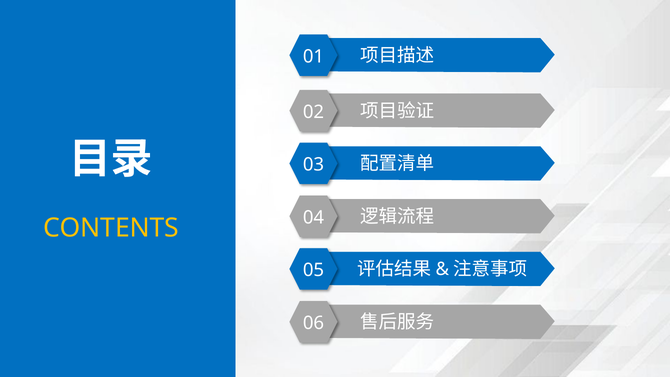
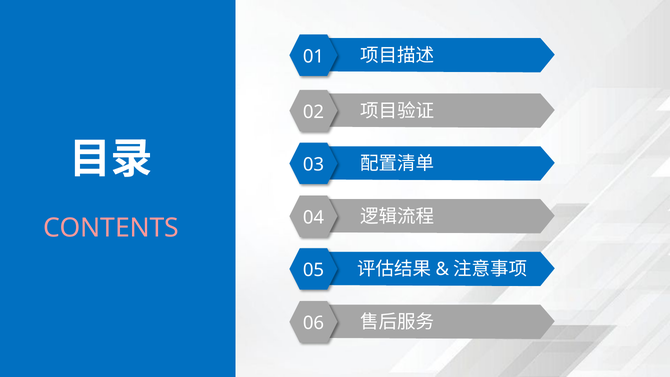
CONTENTS colour: yellow -> pink (111, 228)
